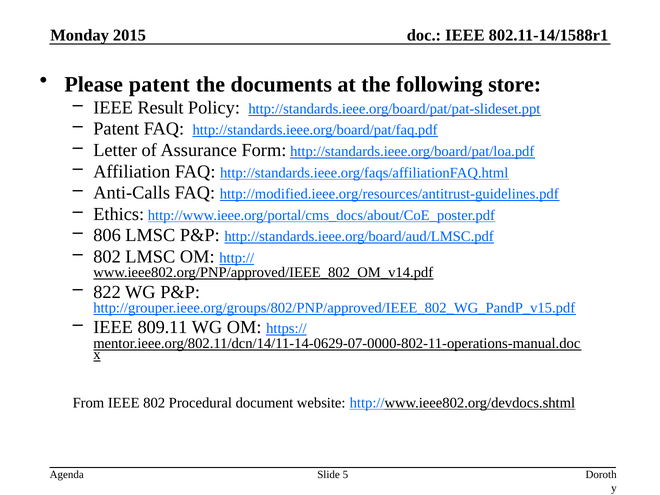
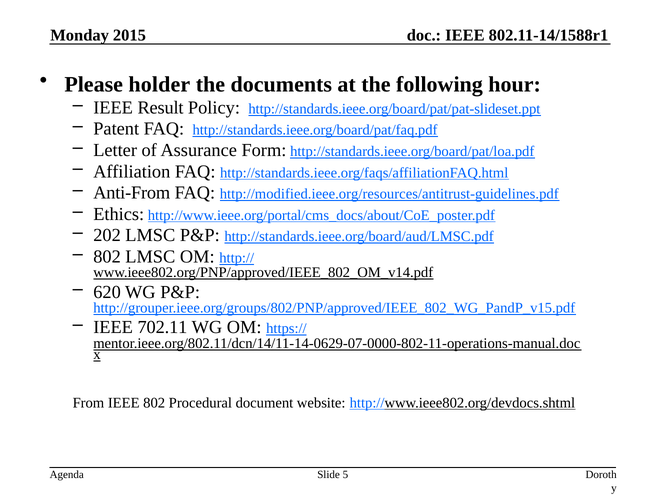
Please patent: patent -> holder (159, 84)
store: store -> hour (515, 84)
Anti-Calls: Anti-Calls -> Anti-From (132, 193)
806: 806 -> 202 (107, 235)
822: 822 -> 620 (107, 292)
809.11: 809.11 -> 702.11 (162, 327)
